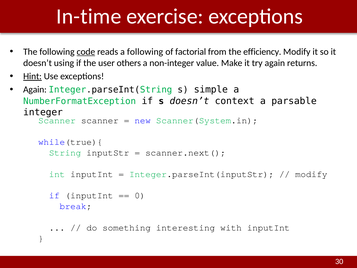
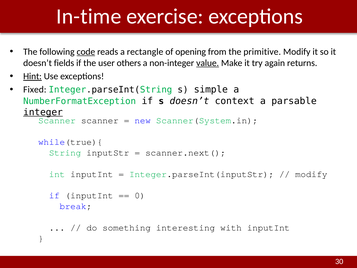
a following: following -> rectangle (145, 52)
factorial: factorial -> opening (191, 52)
efficiency: efficiency -> primitive (262, 52)
using: using -> fields (64, 63)
value underline: none -> present (208, 63)
Again: Again -> Fixed (35, 90)
integer underline: none -> present (43, 112)
